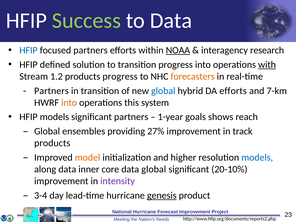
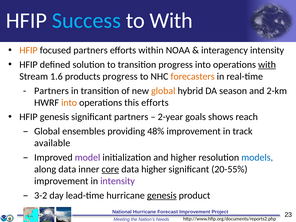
Success colour: light green -> light blue (86, 21)
to Data: Data -> With (171, 21)
HFIP colour: blue -> orange (28, 50)
NOAA underline: present -> none (178, 50)
interagency research: research -> intensity (267, 50)
1.2: 1.2 -> 1.6 (56, 76)
global colour: blue -> orange (163, 91)
DA efforts: efforts -> season (233, 91)
7-km: 7-km -> 2-km (277, 91)
this system: system -> efforts (155, 103)
HFIP models: models -> genesis (54, 117)
1-year: 1-year -> 2-year (170, 117)
27%: 27% -> 48% (156, 131)
products: products -> available (52, 143)
model colour: orange -> purple (88, 157)
core underline: none -> present (110, 169)
data global: global -> higher (154, 169)
20-10%: 20-10% -> 20-55% (229, 169)
3-4: 3-4 -> 3-2 (41, 195)
